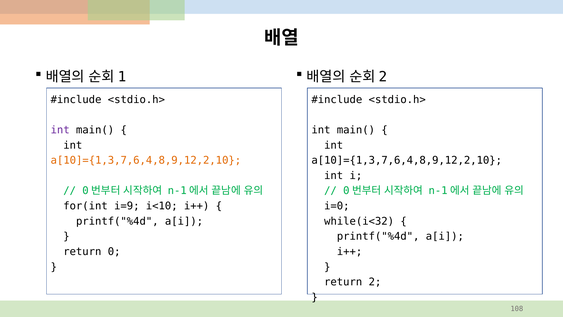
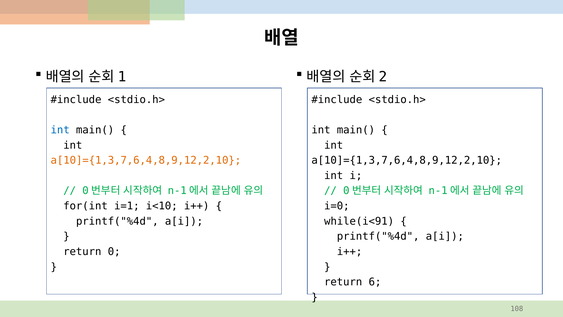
int colour: purple -> blue (60, 130)
i=9: i=9 -> i=1 (127, 206)
while(i<32: while(i<32 -> while(i<91 (359, 221)
2: 2 -> 6 (375, 282)
